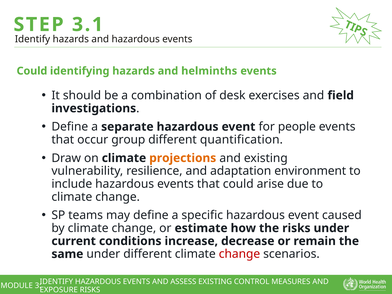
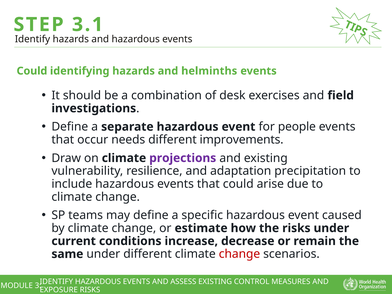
group: group -> needs (128, 140)
quantification: quantification -> improvements (242, 140)
projections colour: orange -> purple (183, 158)
environment: environment -> precipitation (310, 171)
